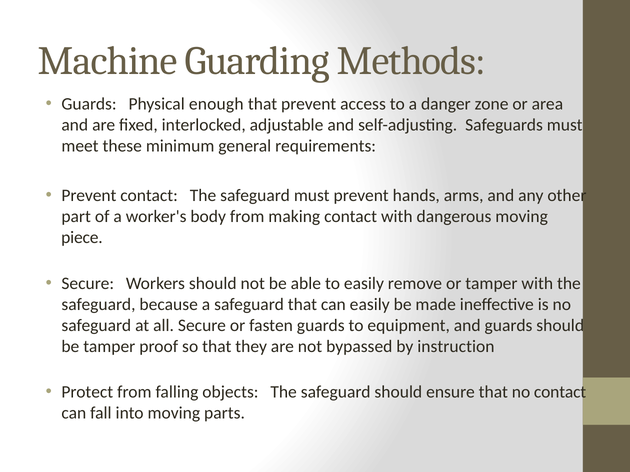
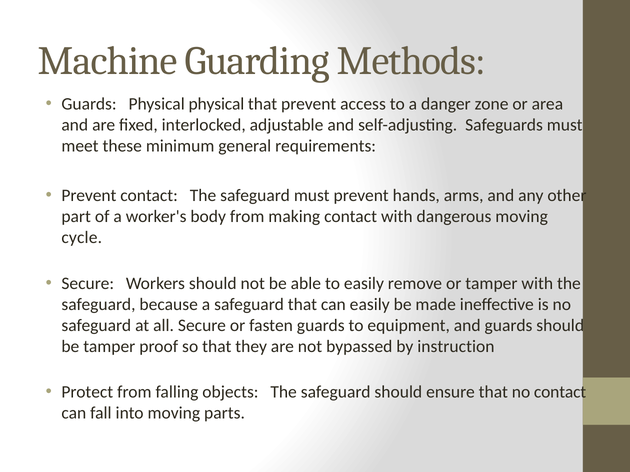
Physical enough: enough -> physical (216, 104)
piece: piece -> cycle (82, 238)
